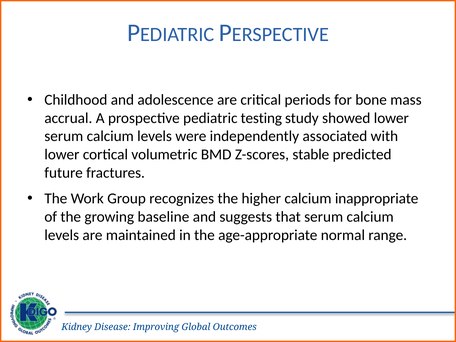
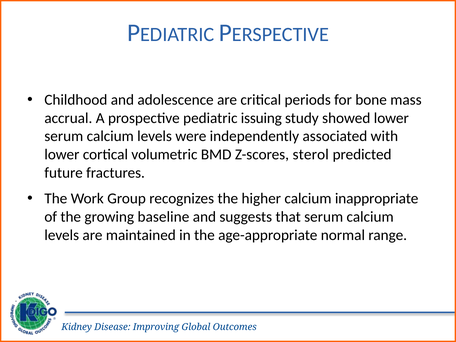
testing: testing -> issuing (261, 118)
stable: stable -> sterol (311, 155)
